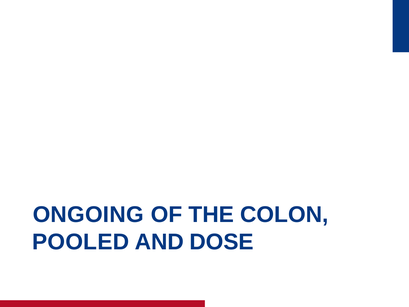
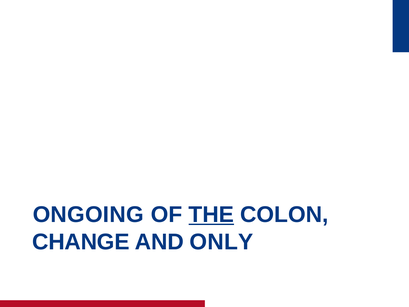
THE underline: none -> present (211, 214)
POOLED: POOLED -> CHANGE (81, 242)
DOSE: DOSE -> ONLY (221, 242)
